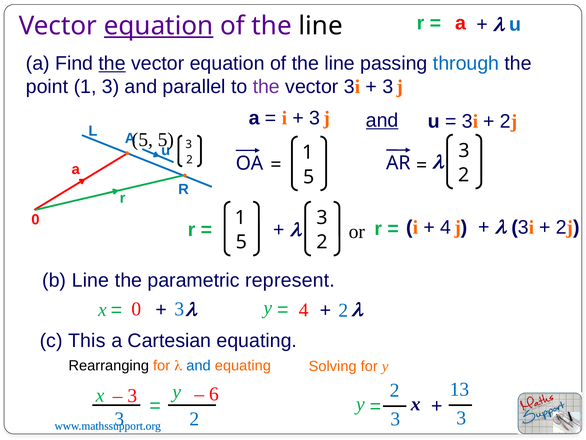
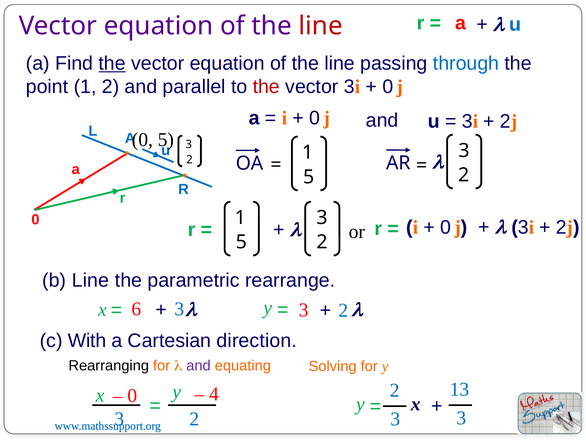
equation underline: present -> none (159, 26)
line colour: black -> red (321, 26)
1 3: 3 -> 2 (111, 87)
the colour: purple -> red (266, 87)
3: 3 -> 0 (388, 87)
3: 3 -> 0 (315, 118)
and underline: present -> none (382, 120)
5: 5 -> 0 (142, 140)
4: 4 -> 0 (446, 227)
represent: represent -> rearrange (290, 280)
x 0: 0 -> 6 (136, 309)
y 4: 4 -> 3 (304, 310)
This: This -> With (87, 340)
Cartesian equating: equating -> direction (257, 340)
and colour: blue -> purple (198, 365)
6: 6 -> 4 (214, 394)
3: 3 -> 0 (133, 395)
